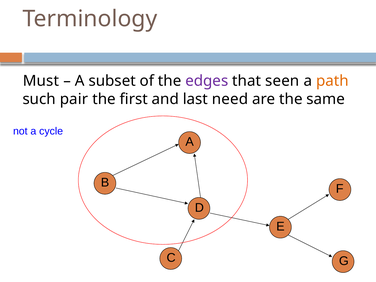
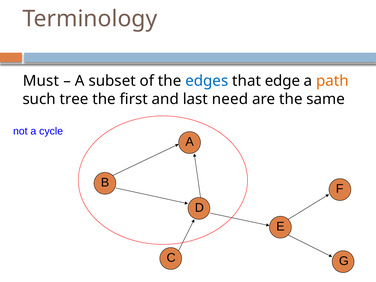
edges colour: purple -> blue (207, 81)
seen: seen -> edge (282, 81)
pair: pair -> tree (74, 99)
